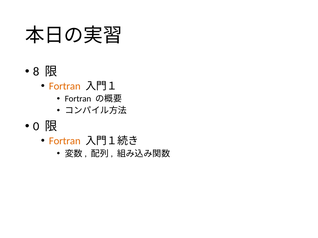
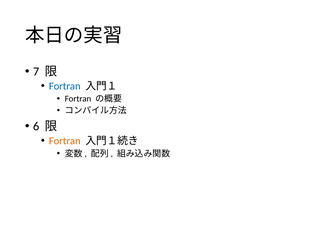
8: 8 -> 7 (36, 72)
Fortran colour: orange -> blue (65, 86)
0: 0 -> 6 (36, 127)
